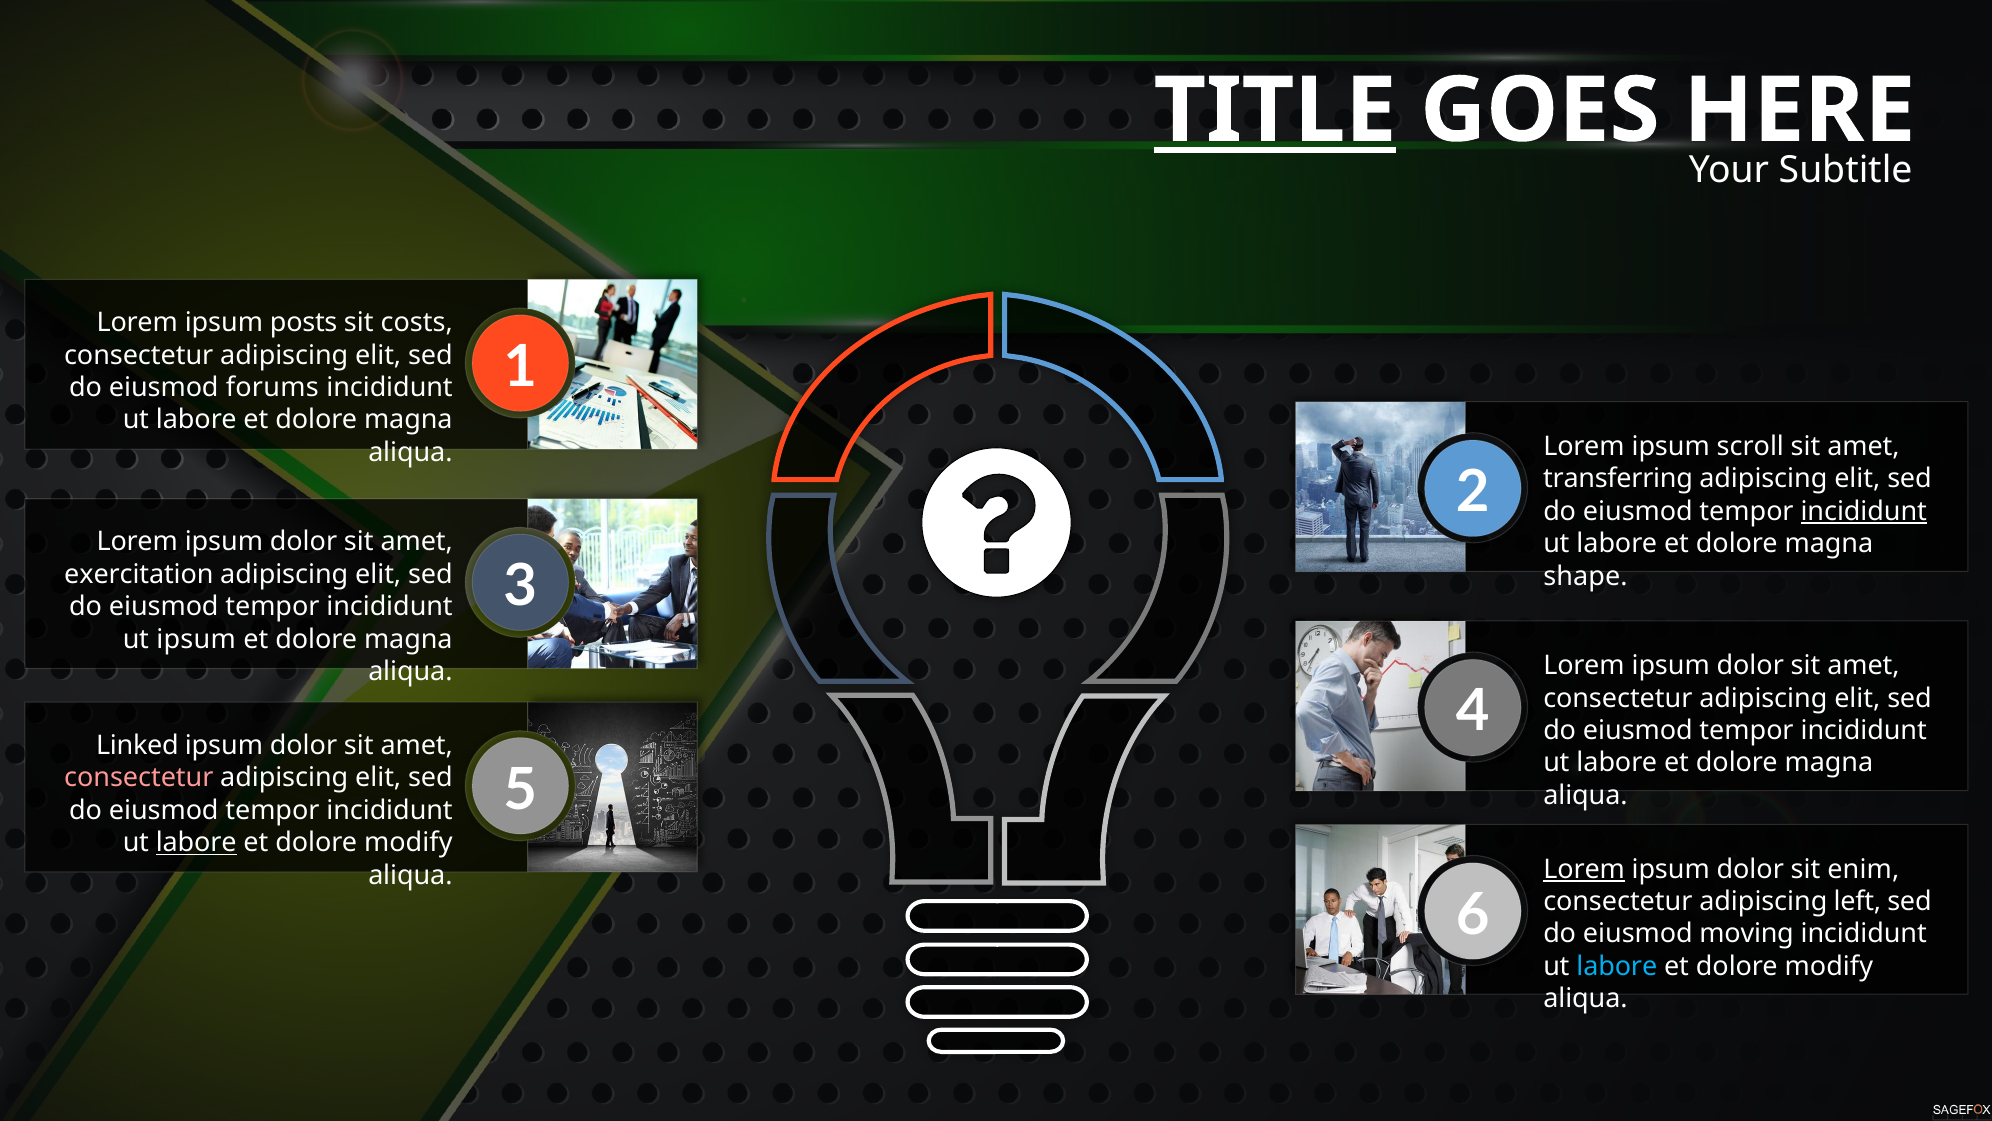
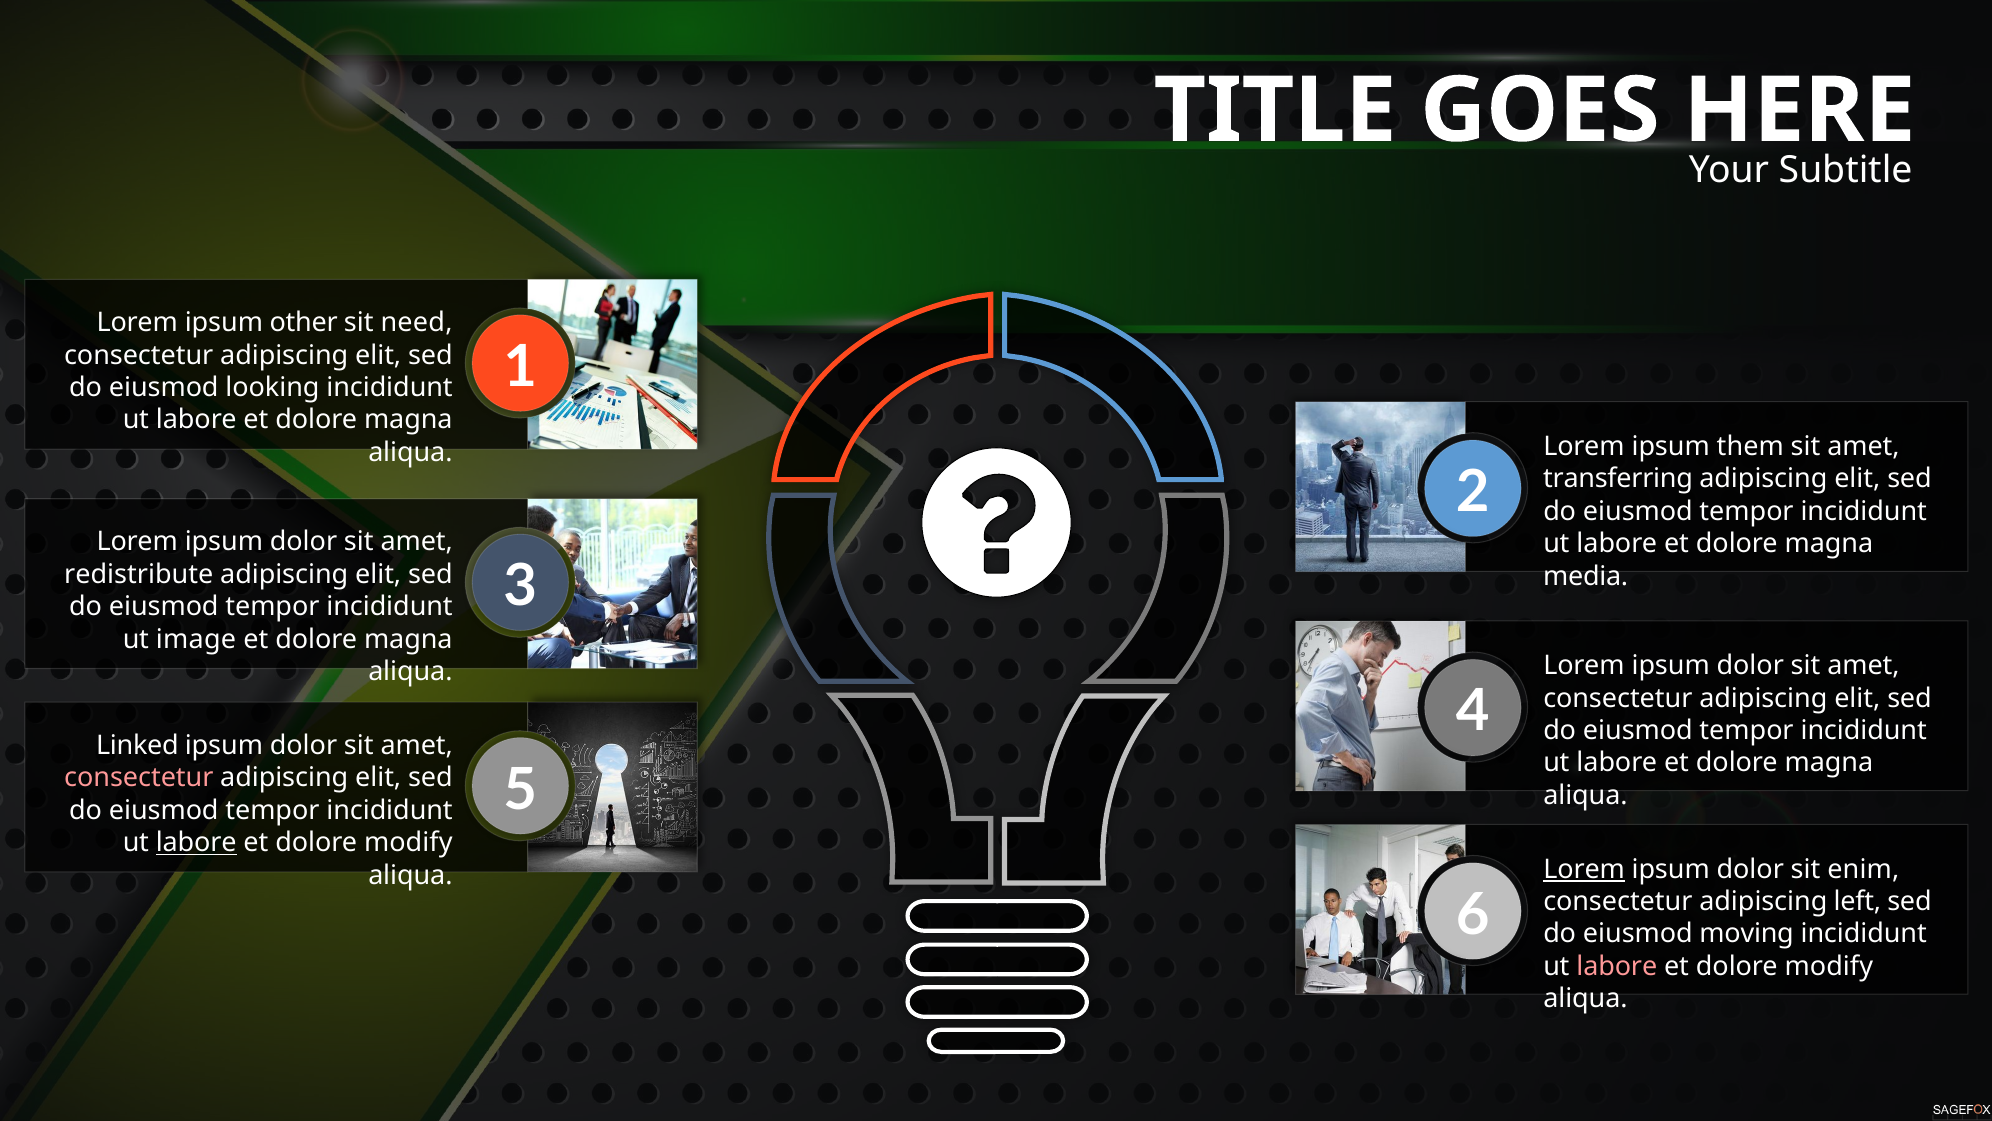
TITLE underline: present -> none (1275, 111)
posts: posts -> other (304, 323)
costs: costs -> need (417, 323)
forums: forums -> looking (272, 387)
scroll: scroll -> them (1750, 446)
incididunt underline: present -> none (1864, 511)
exercitation: exercitation -> redistribute (139, 574)
shape: shape -> media (1586, 576)
ut ipsum: ipsum -> image (196, 639)
labore colour: light blue -> pink (1617, 966)
